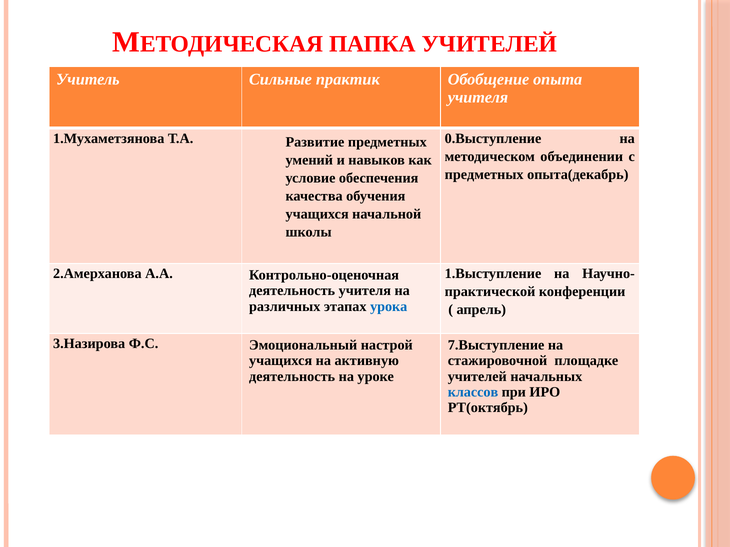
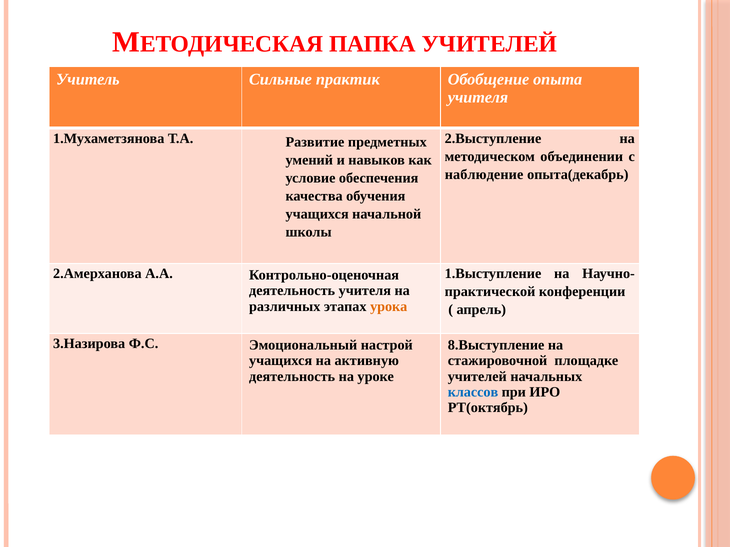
0.Выступление: 0.Выступление -> 2.Выступление (493, 138)
предметных: предметных -> наблюдение (484, 175)
урока colour: blue -> orange (389, 307)
7.Выступление: 7.Выступление -> 8.Выступление (496, 345)
